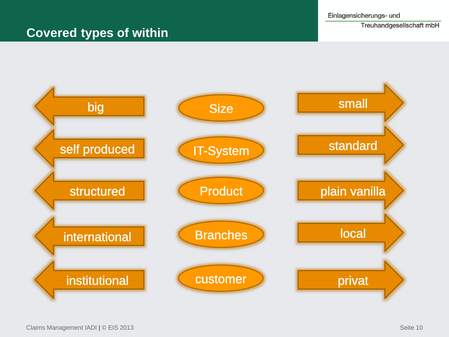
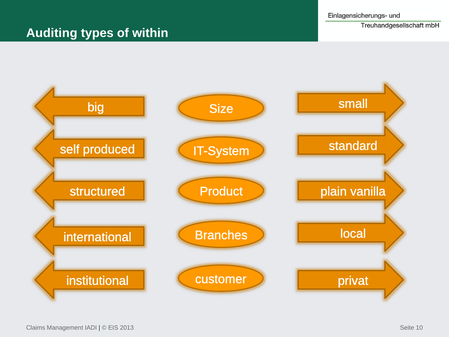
Covered: Covered -> Auditing (52, 33)
